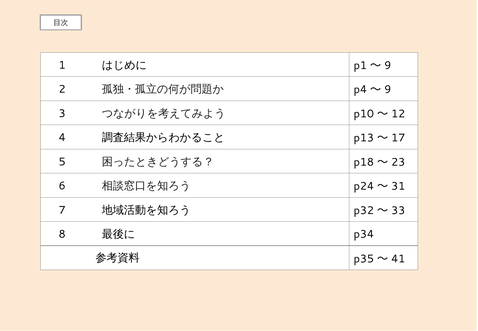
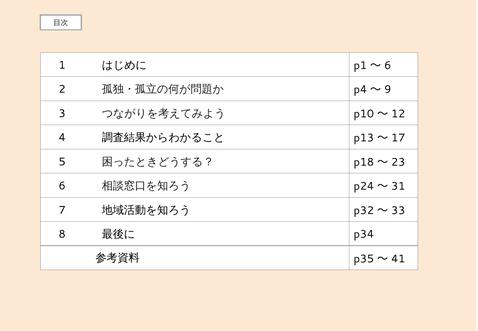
9: 9 -> 6 (388, 66)
